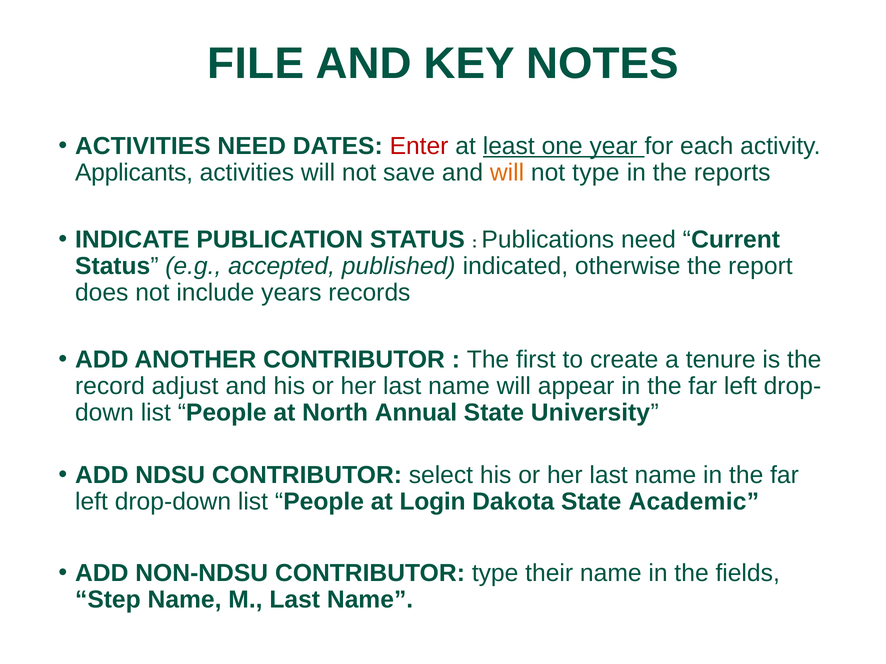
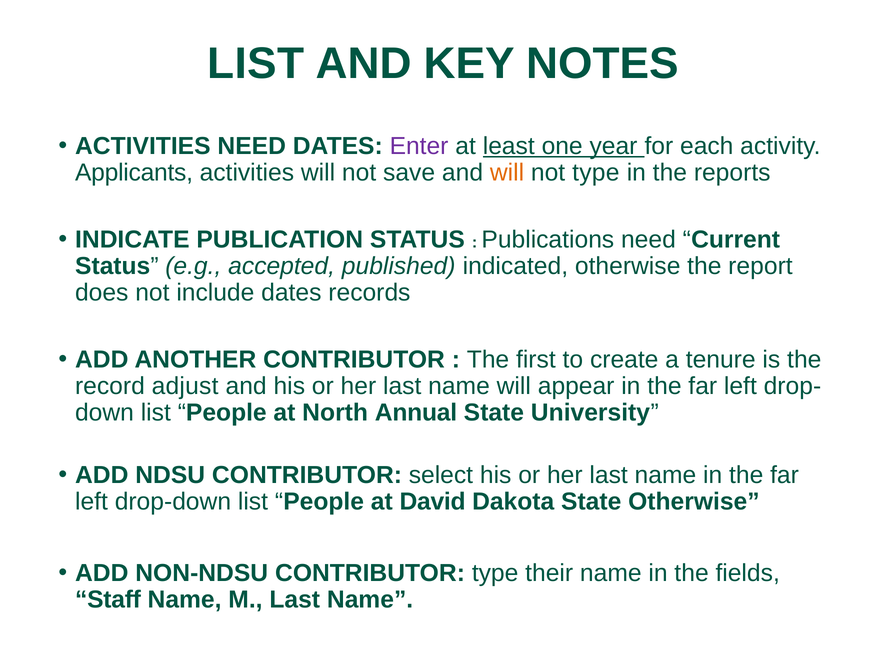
FILE: FILE -> LIST (256, 64)
Enter colour: red -> purple (419, 146)
include years: years -> dates (291, 293)
Login: Login -> David (433, 502)
State Academic: Academic -> Otherwise (694, 502)
Step: Step -> Staff (108, 600)
